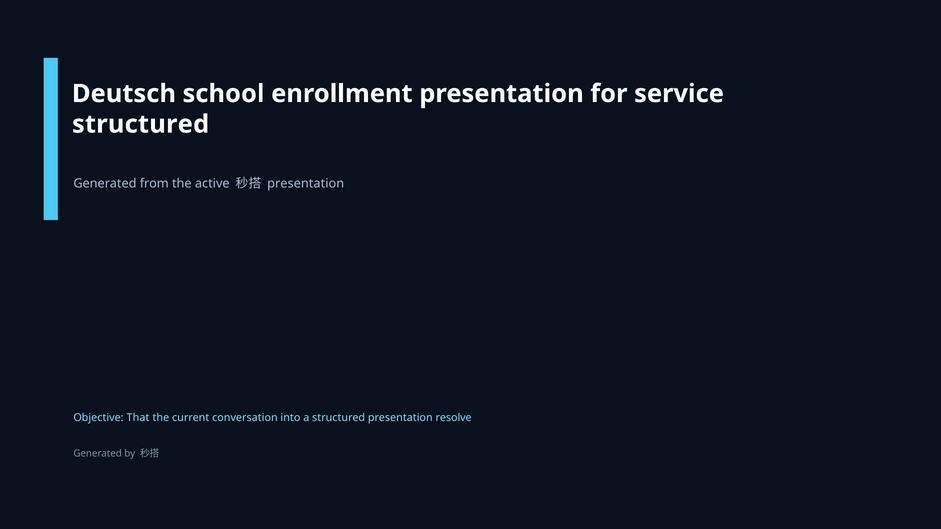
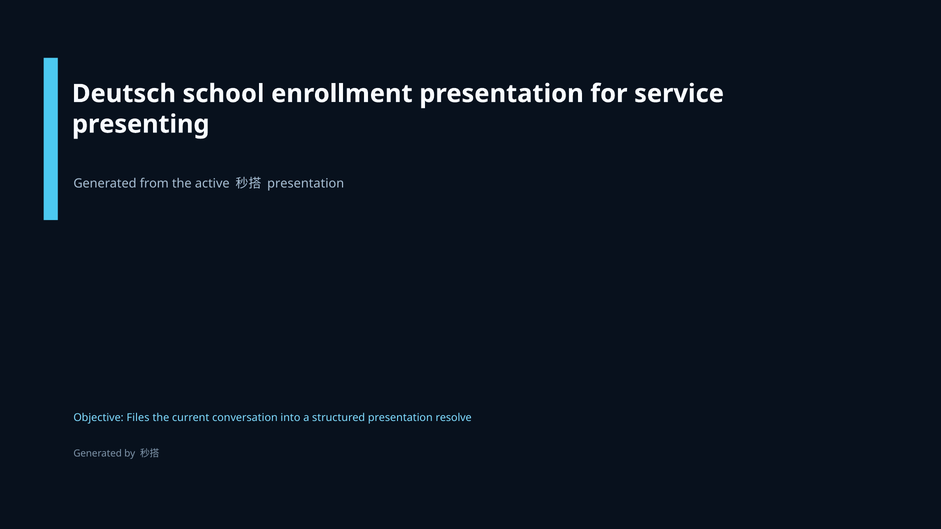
structured: structured -> presenting (141, 124)
That: That -> Files (138, 418)
